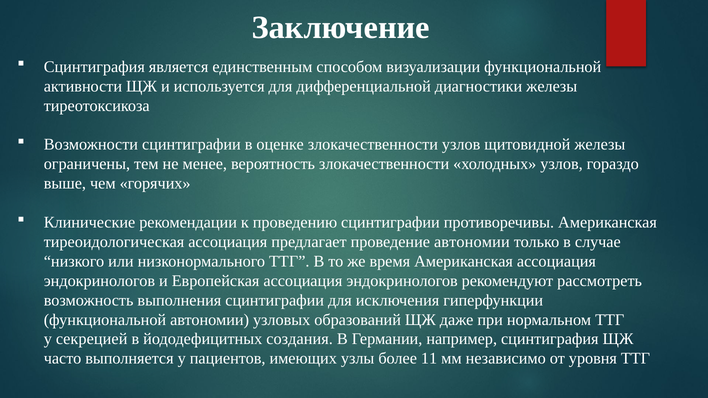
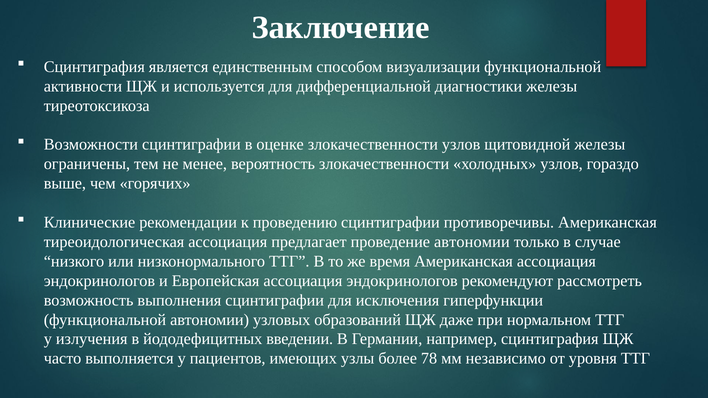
секрецией: секрецией -> излучения (92, 339)
создания: создания -> введении (300, 339)
11: 11 -> 78 (429, 359)
